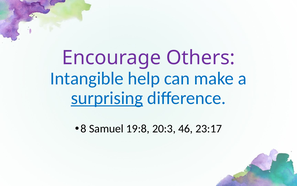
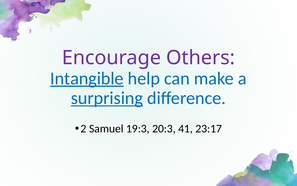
Intangible underline: none -> present (87, 78)
8: 8 -> 2 (84, 128)
19:8: 19:8 -> 19:3 (138, 128)
46: 46 -> 41 (186, 128)
